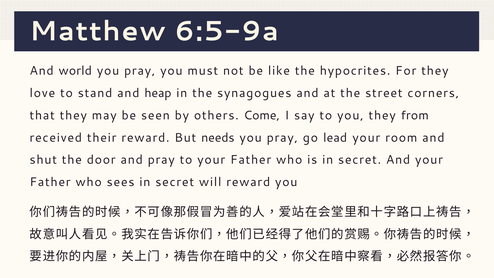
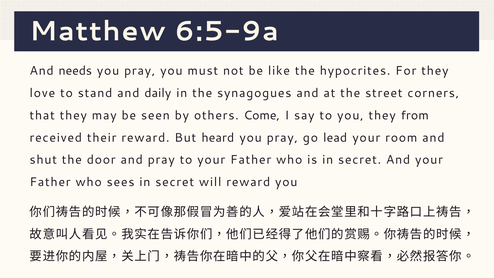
world: world -> needs (75, 71)
heap: heap -> daily (158, 93)
needs: needs -> heard (218, 138)
